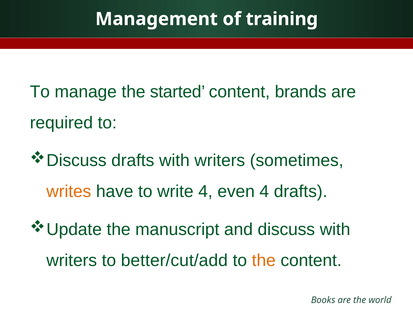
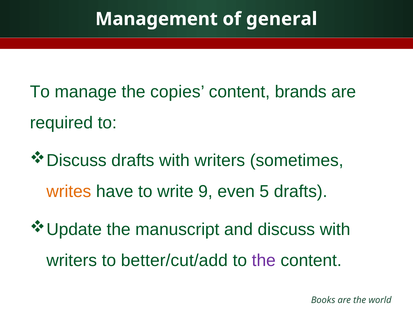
training: training -> general (282, 19)
started: started -> copies (177, 92)
write 4: 4 -> 9 (205, 191)
even 4: 4 -> 5 (264, 191)
the colour: orange -> purple (264, 260)
